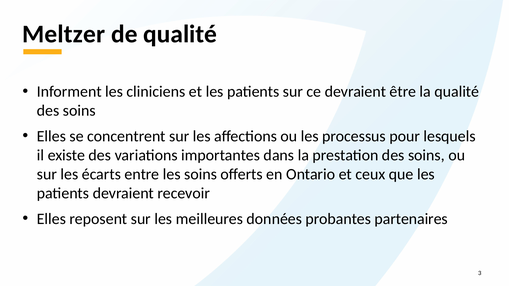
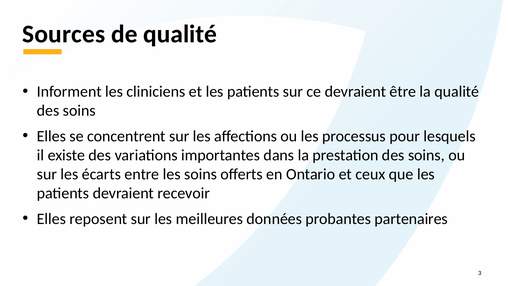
Meltzer: Meltzer -> Sources (64, 34)
